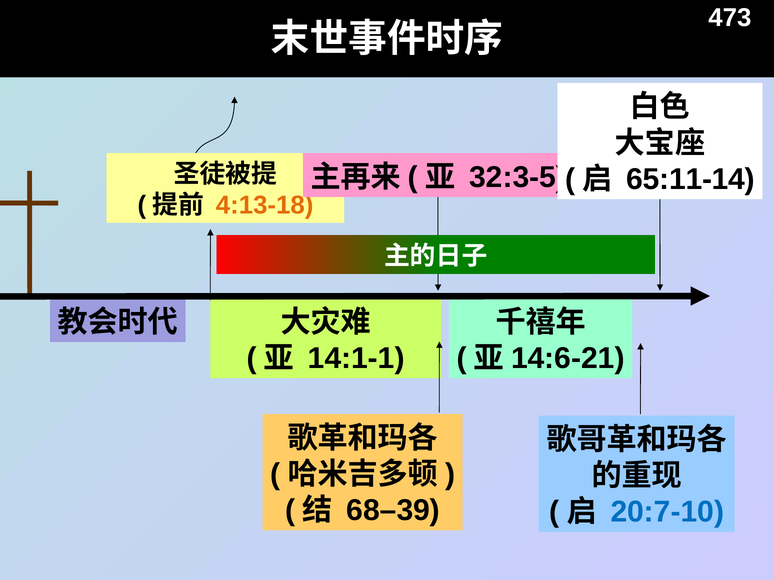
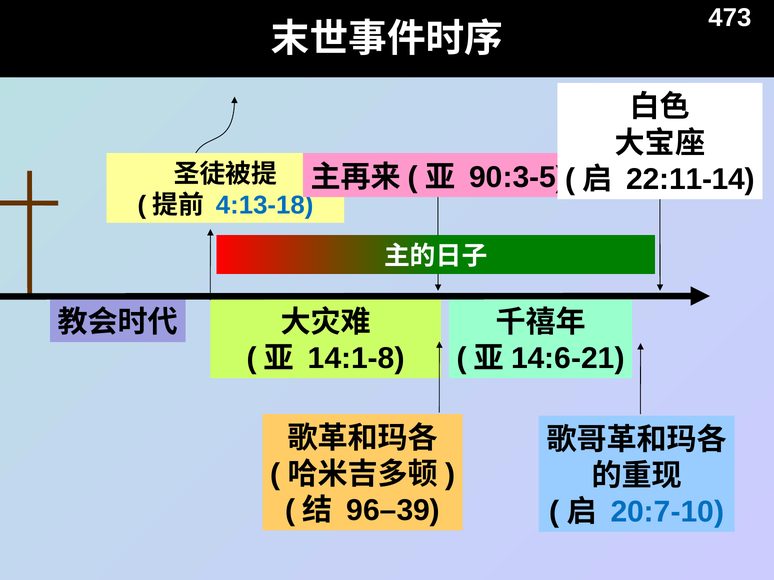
65:11-14: 65:11-14 -> 22:11-14 (691, 179)
32:3-5: 32:3-5 -> 90:3-5 (518, 177)
4:13-18 colour: orange -> blue (265, 205)
14:1-1: 14:1-1 -> 14:1-8 (356, 359)
68–39: 68–39 -> 96–39 (393, 511)
